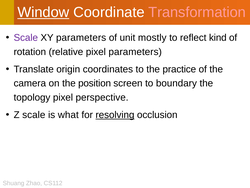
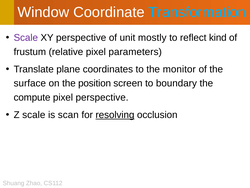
Window underline: present -> none (43, 12)
Transformation colour: pink -> light blue (197, 12)
XY parameters: parameters -> perspective (81, 38)
rotation: rotation -> frustum (30, 52)
origin: origin -> plane (68, 69)
practice: practice -> monitor (179, 69)
camera: camera -> surface (30, 83)
topology: topology -> compute (32, 97)
what: what -> scan (68, 115)
